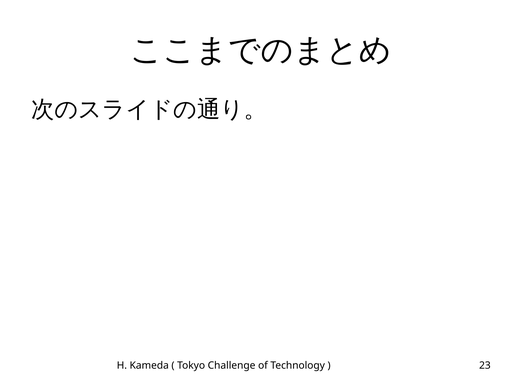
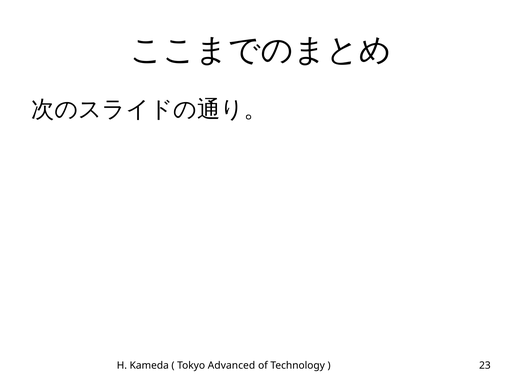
Challenge: Challenge -> Advanced (232, 366)
